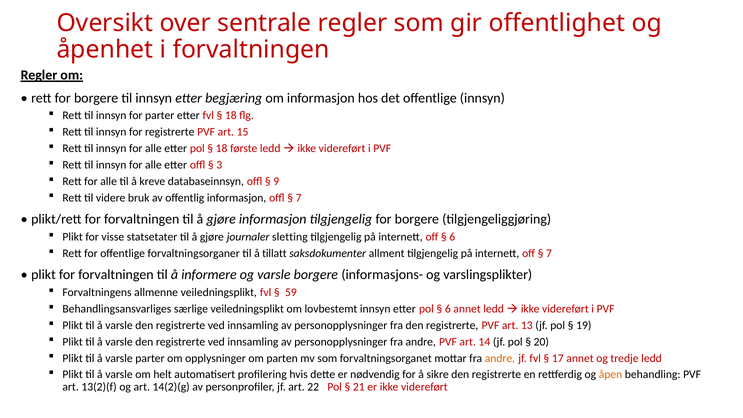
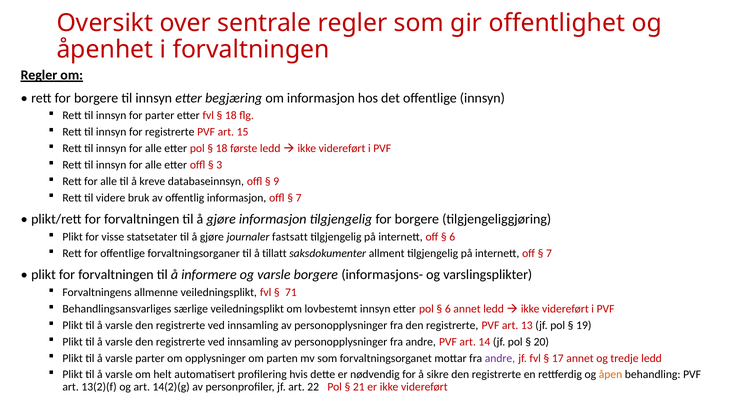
sletting: sletting -> fastsatt (290, 237)
59: 59 -> 71 (291, 292)
andre colour: orange -> purple (500, 358)
